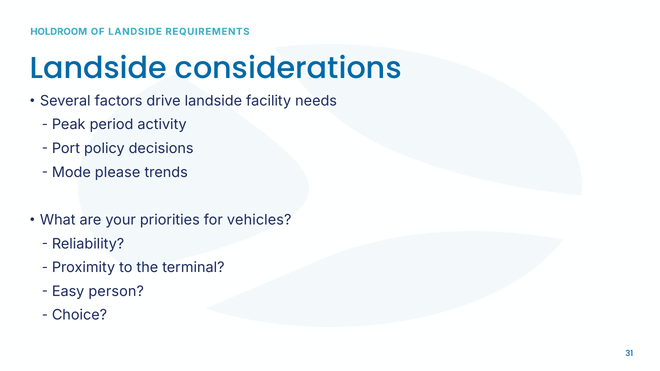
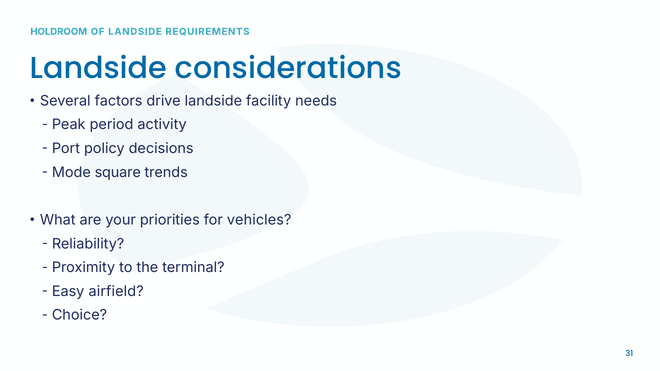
please: please -> square (118, 172)
person: person -> airfield (116, 292)
